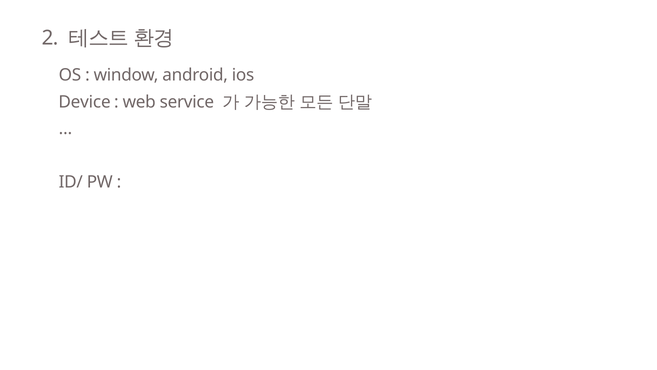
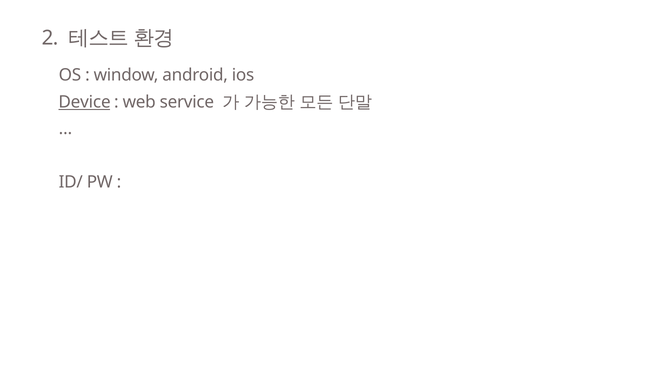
Device underline: none -> present (85, 102)
